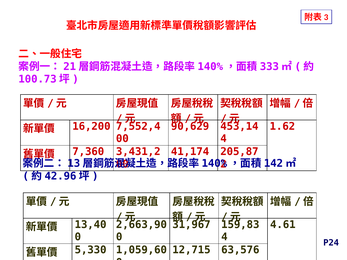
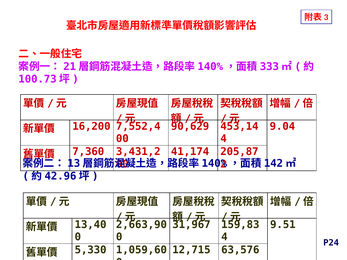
1.62: 1.62 -> 9.04 (282, 126)
4.61: 4.61 -> 9.51 (283, 225)
